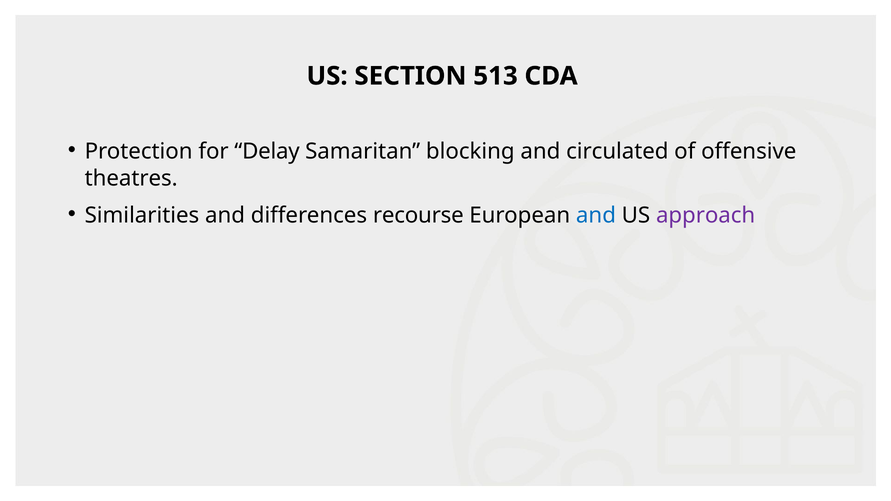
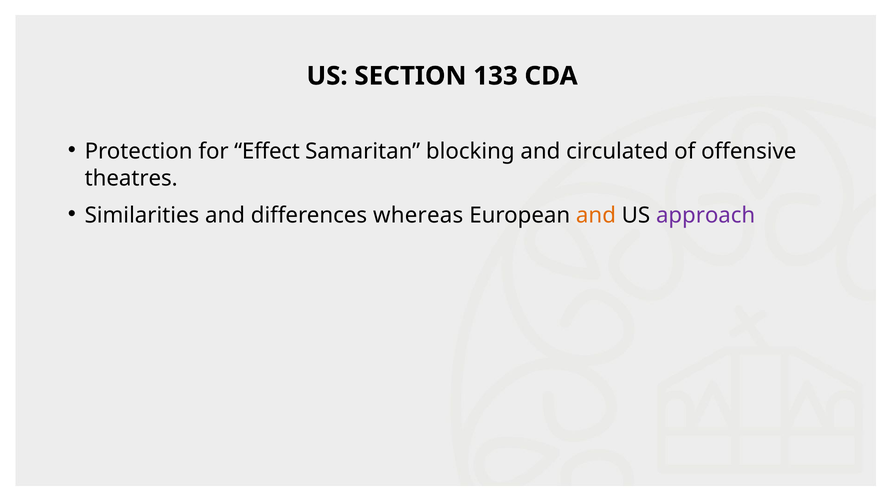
513: 513 -> 133 (496, 76)
Delay: Delay -> Effect (267, 151)
recourse: recourse -> whereas (418, 215)
and colour: blue -> orange (596, 215)
